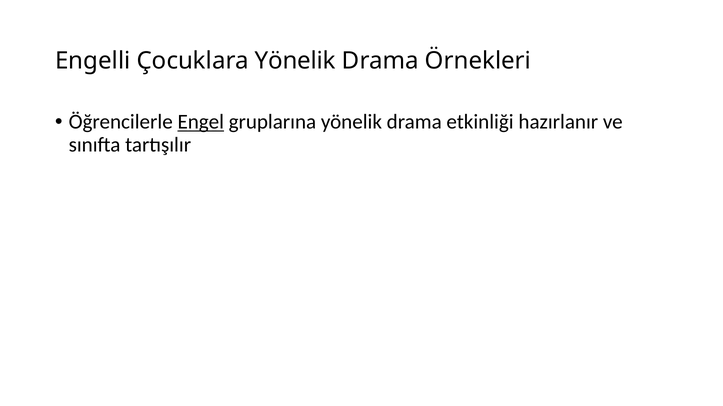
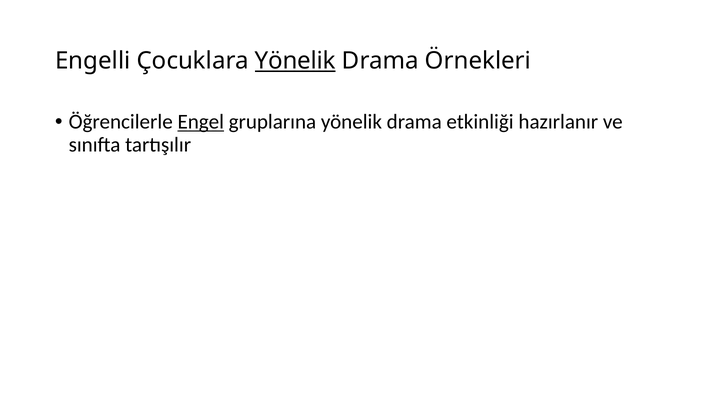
Yönelik underline: none -> present (295, 61)
